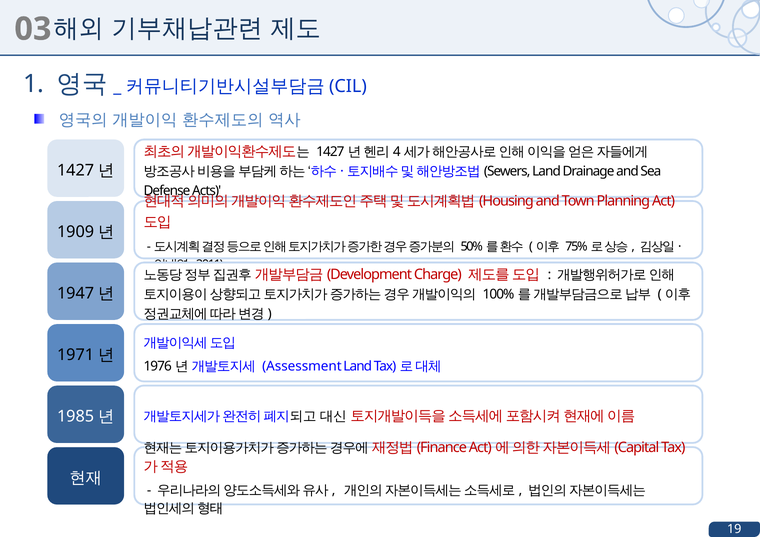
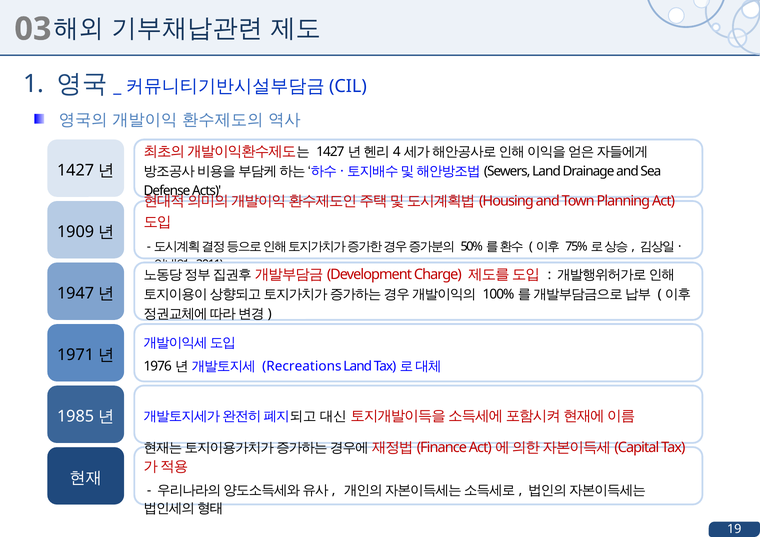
Assessment: Assessment -> Recreations (302, 366)
